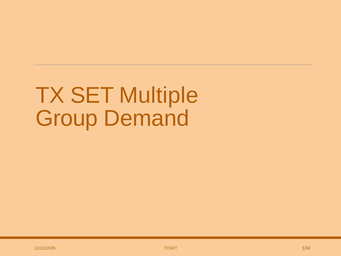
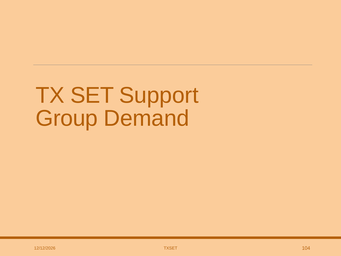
Multiple: Multiple -> Support (159, 95)
